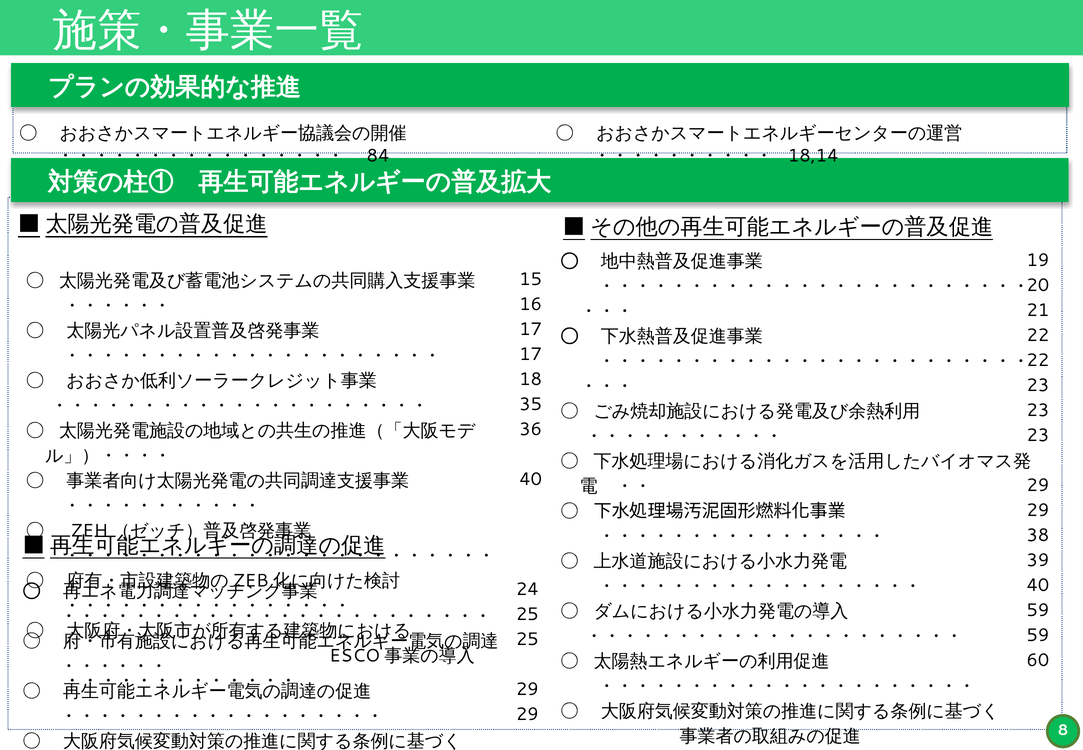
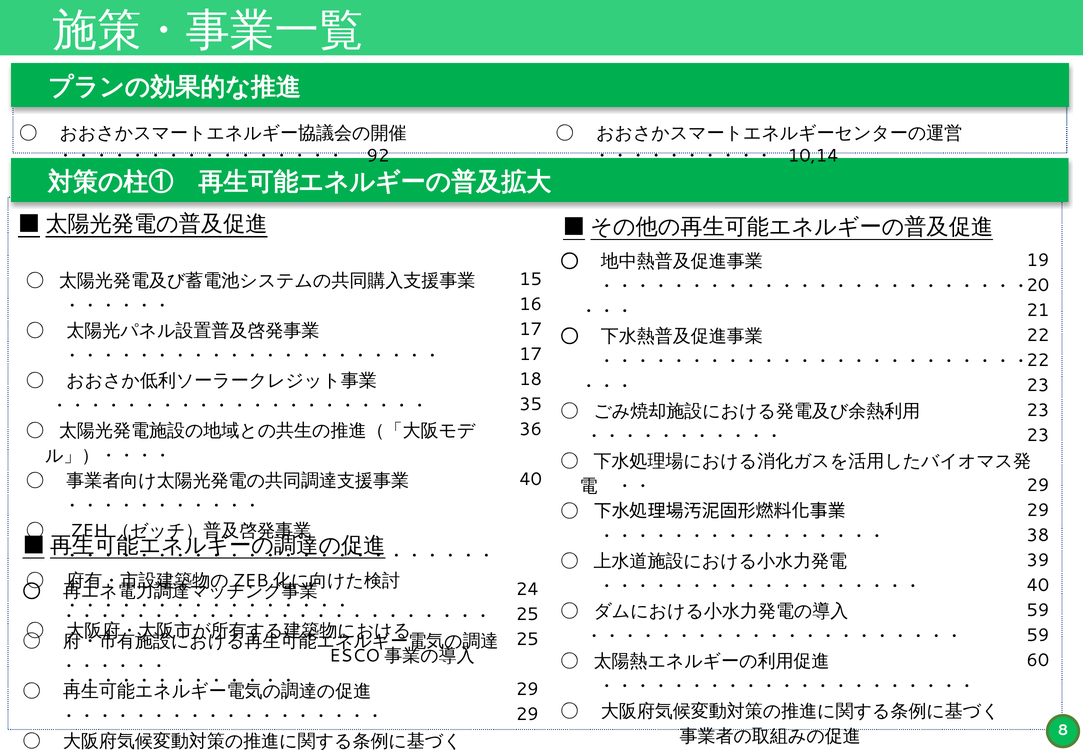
84: 84 -> 92 (378, 156)
18,14: 18,14 -> 10,14 (813, 156)
